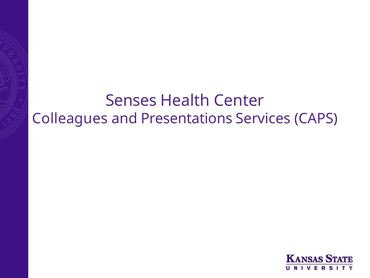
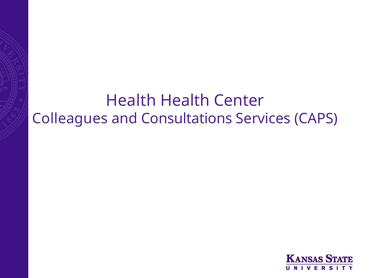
Senses: Senses -> Health (131, 100)
Presentations: Presentations -> Consultations (187, 118)
